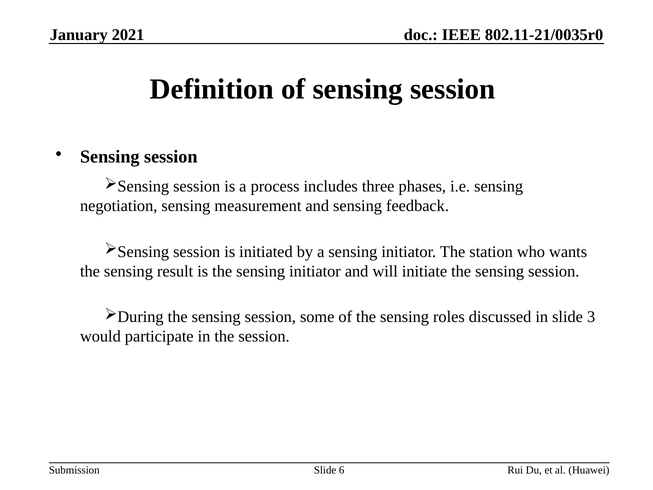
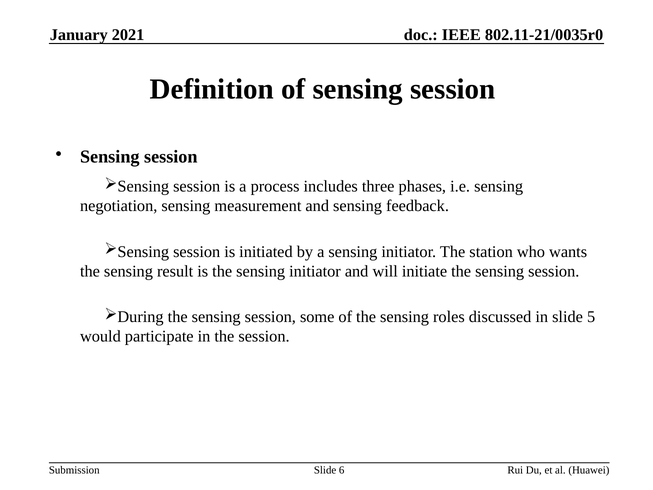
3: 3 -> 5 (591, 317)
